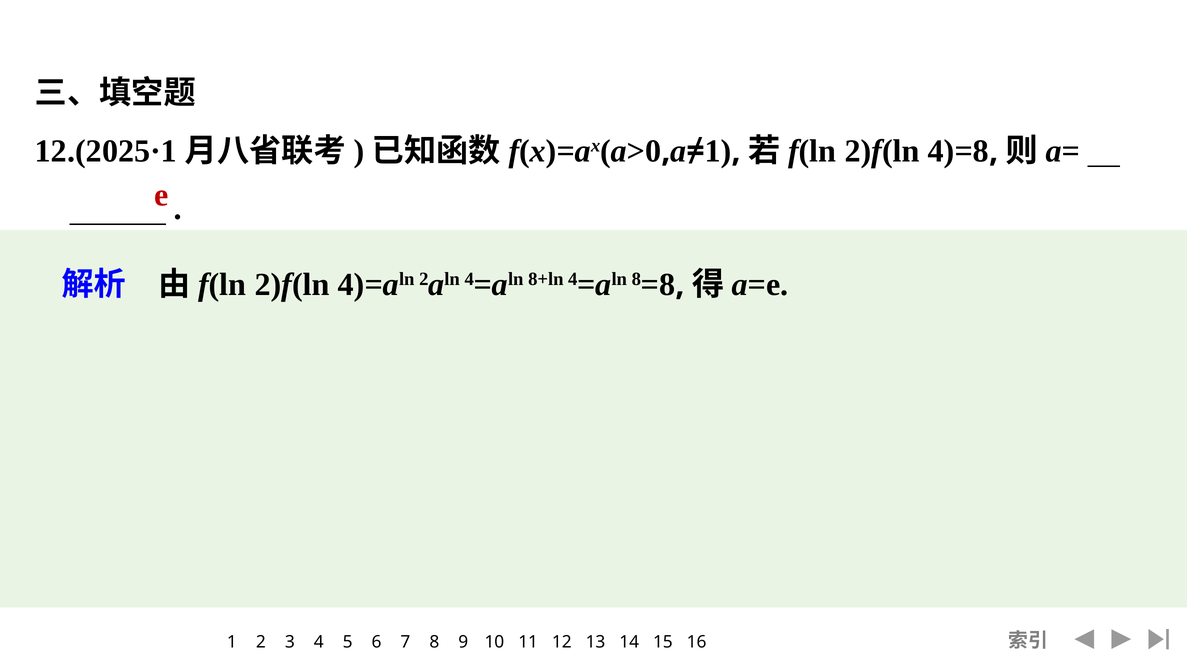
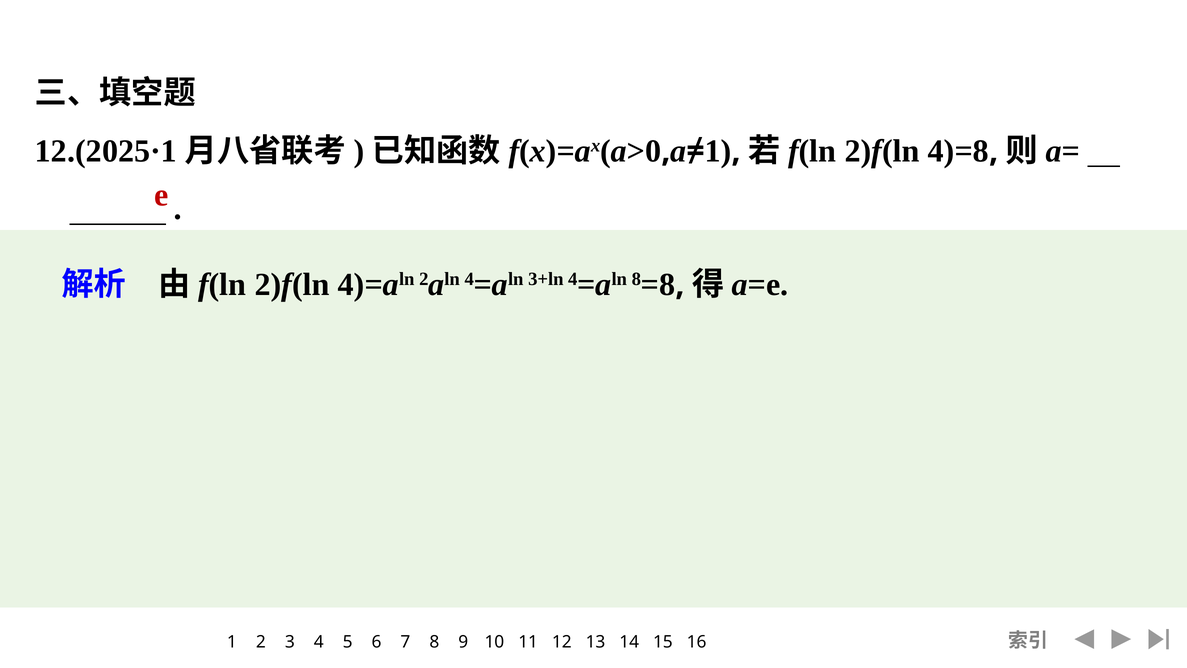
8+ln: 8+ln -> 3+ln (546, 279)
